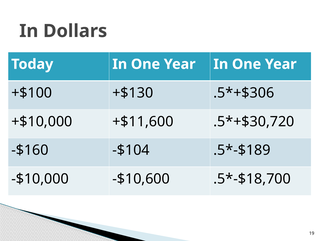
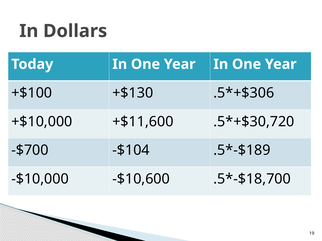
-$160: -$160 -> -$700 (30, 151)
